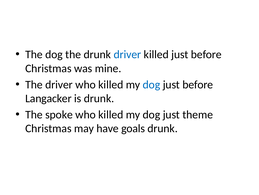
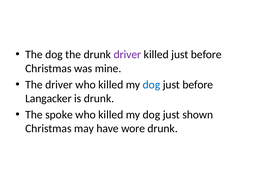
driver colour: blue -> purple (127, 54)
theme: theme -> shown (198, 114)
goals: goals -> wore (133, 128)
